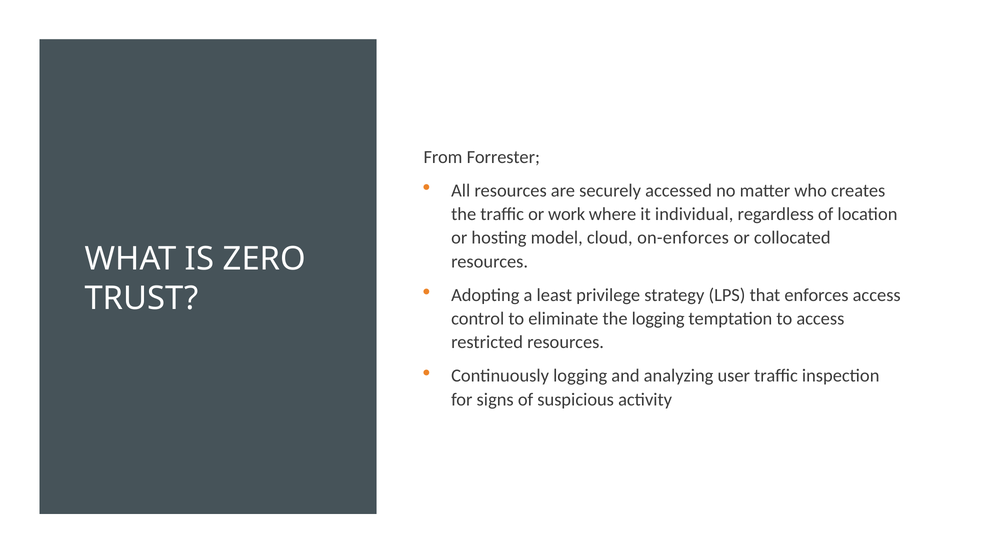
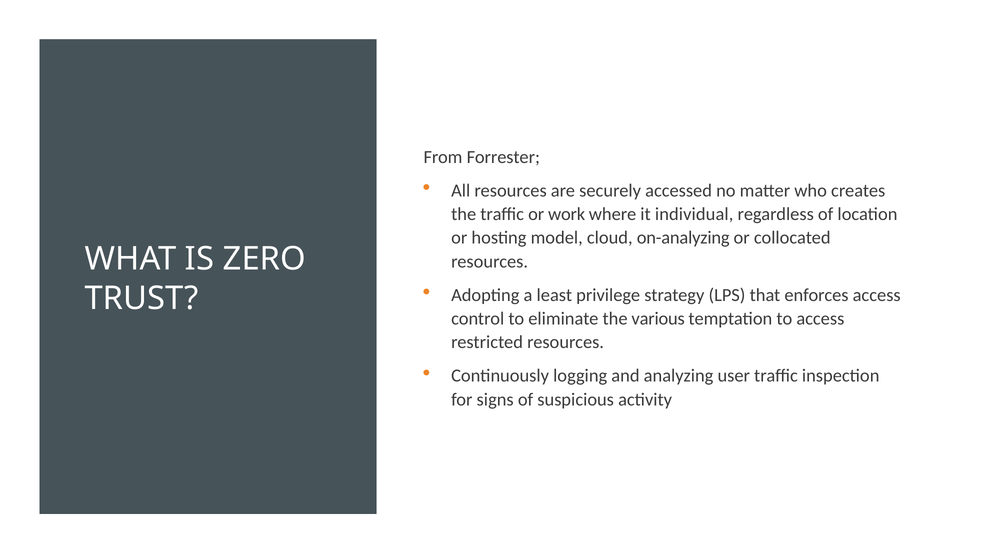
on-enforces: on-enforces -> on-analyzing (683, 238)
the logging: logging -> various (658, 319)
